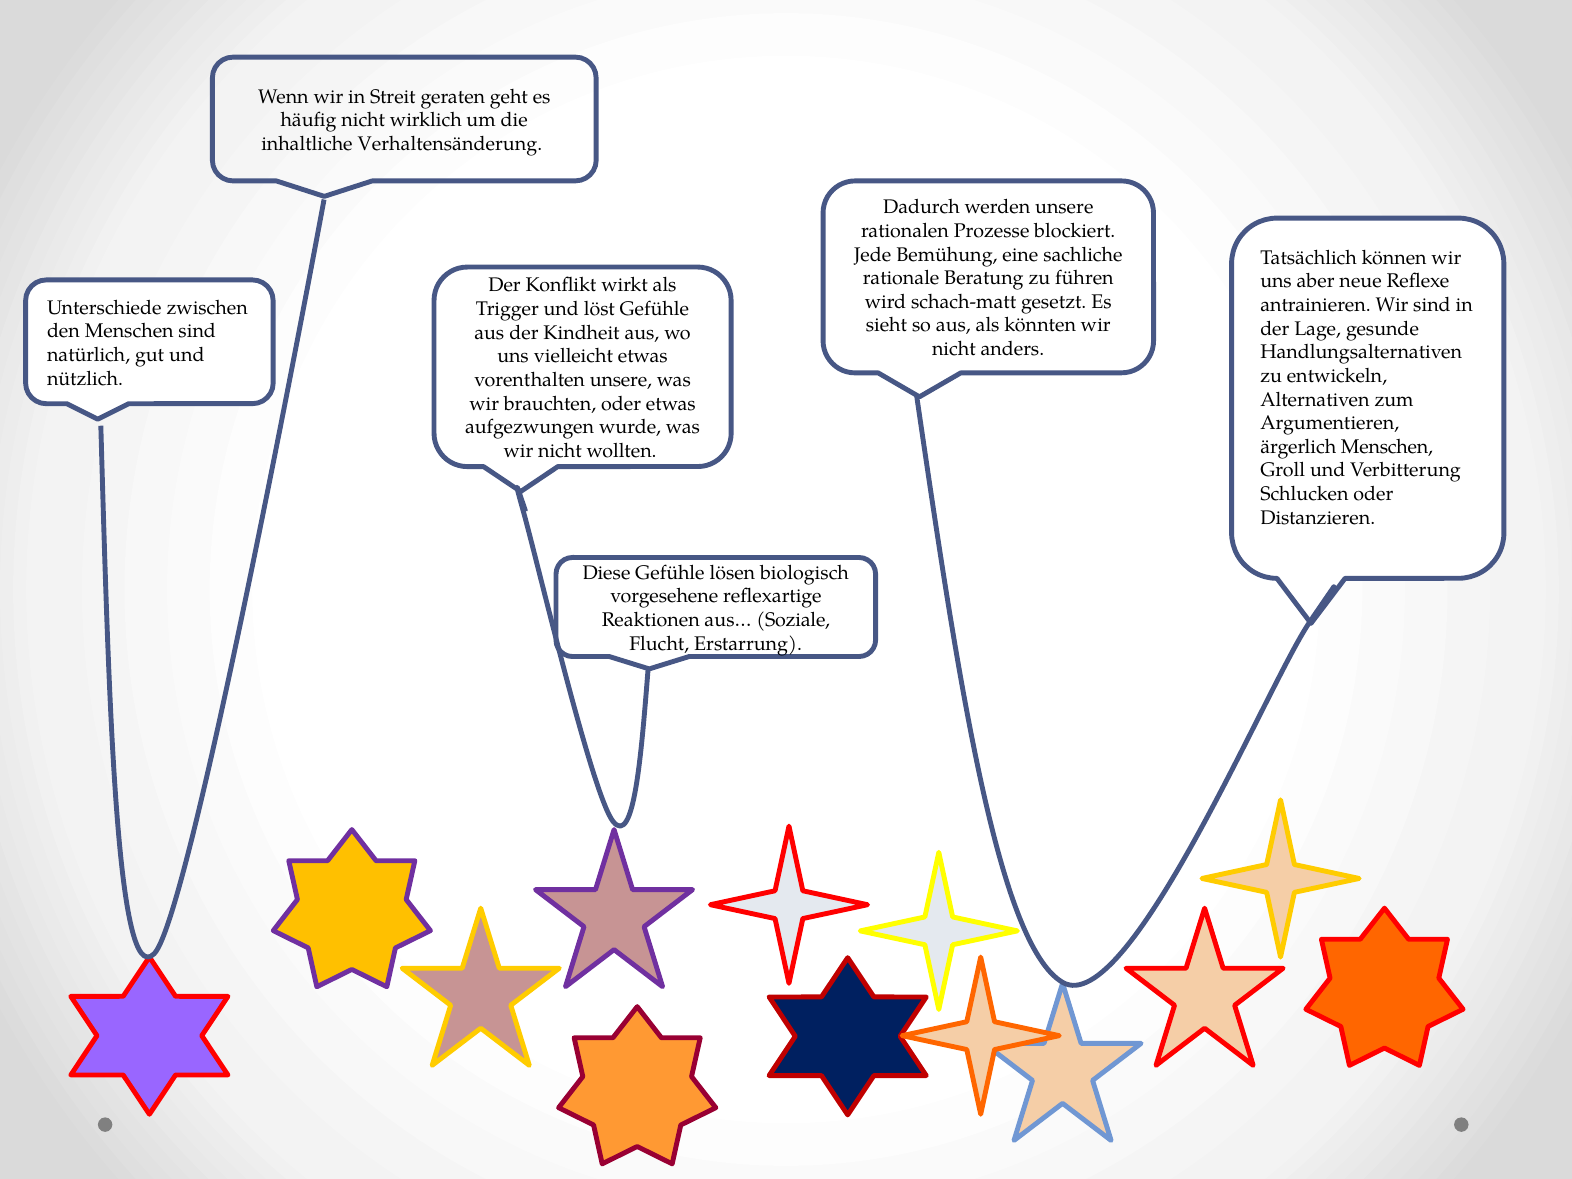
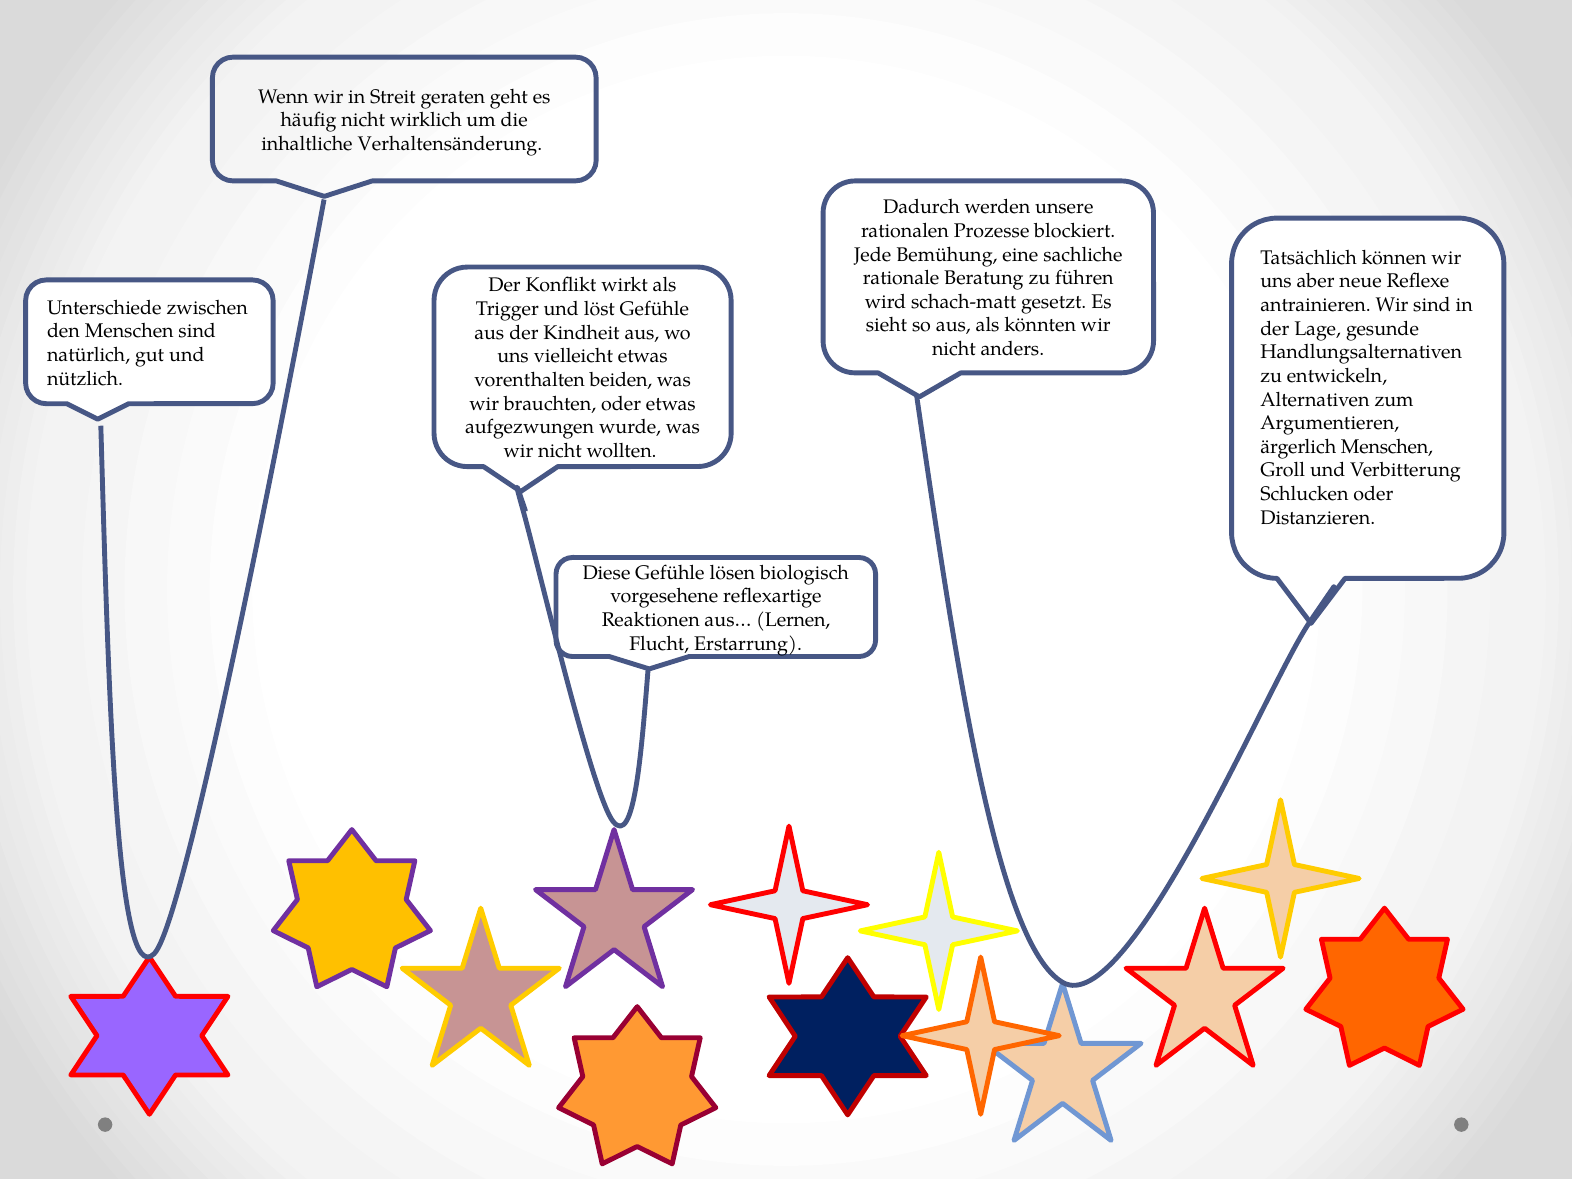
vorenthalten unsere: unsere -> beiden (621, 380)
Soziale: Soziale -> Lernen (793, 620)
